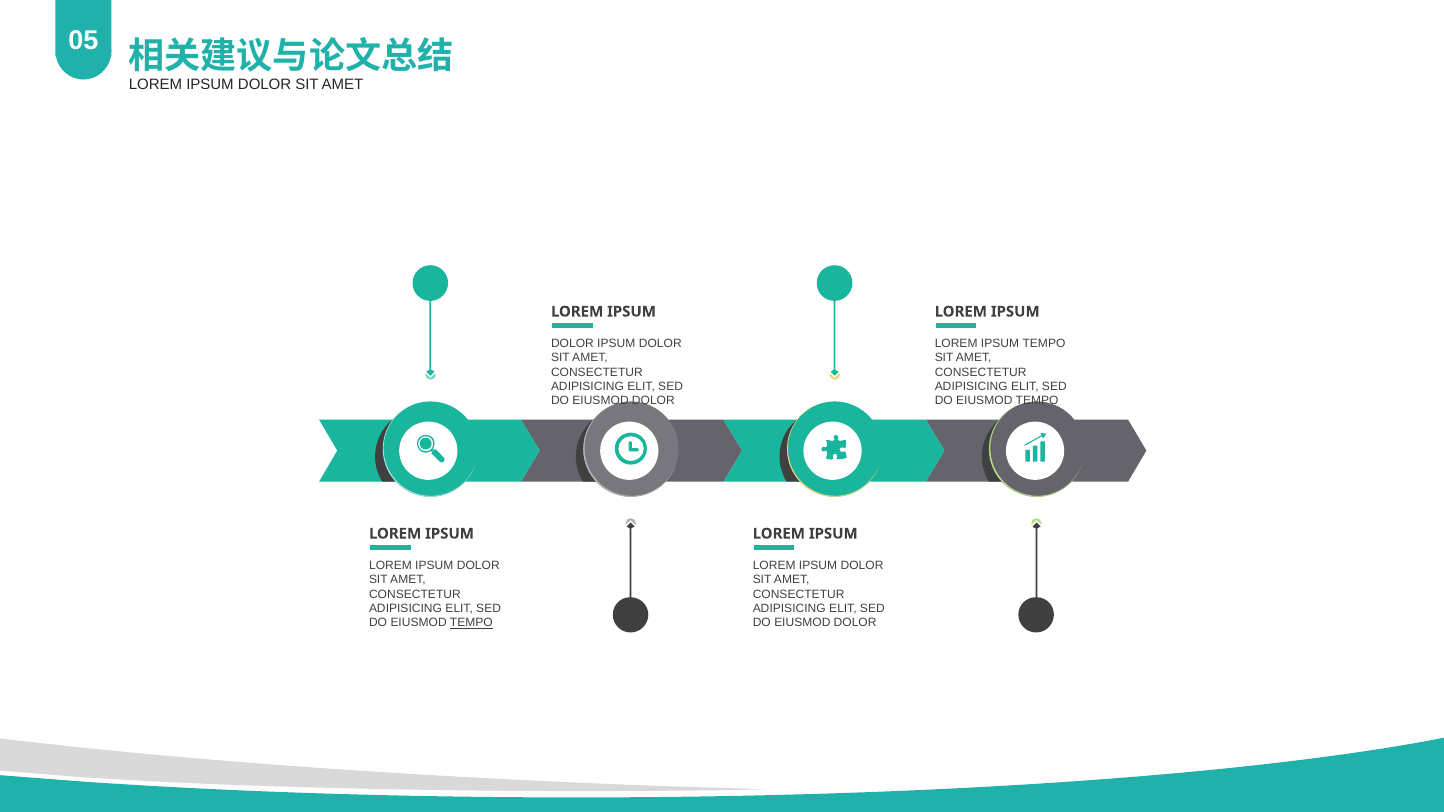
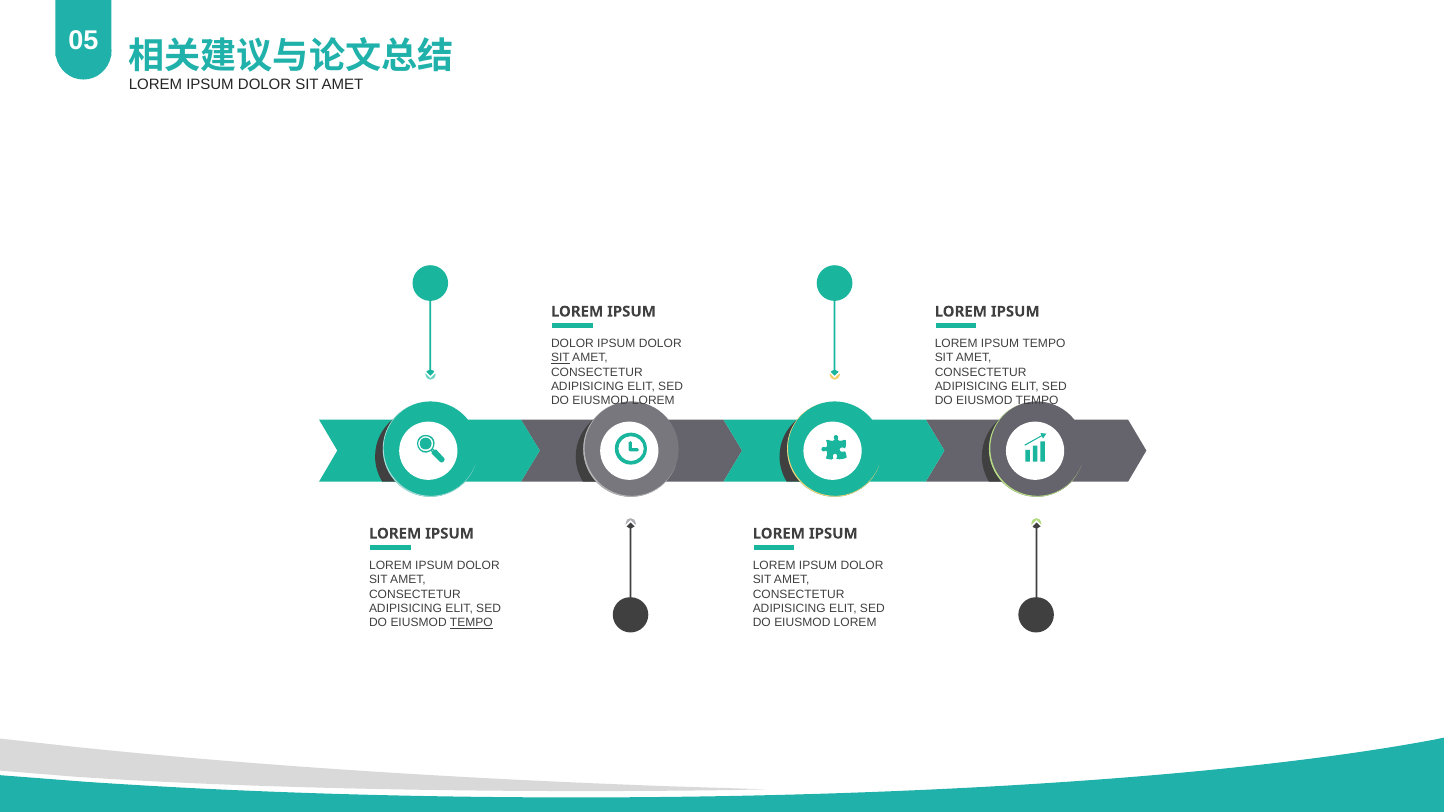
SIT underline: none -> present (560, 358)
DOLOR: DOLOR -> LOREM (653, 401)
DOLOR: DOLOR -> LOREM (855, 623)
